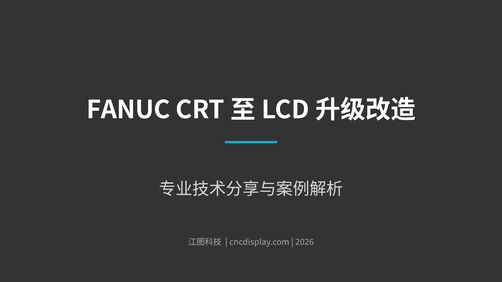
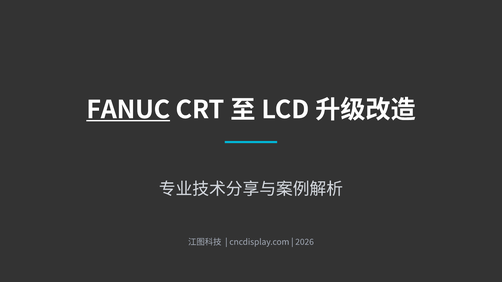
FANUC underline: none -> present (128, 110)
